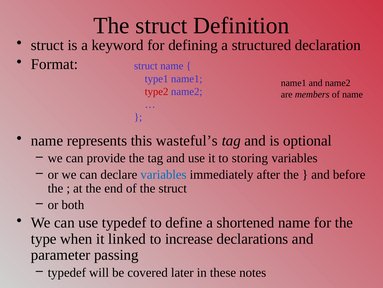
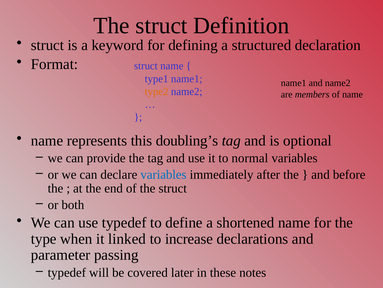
type2 colour: red -> orange (157, 91)
wasteful’s: wasteful’s -> doubling’s (187, 140)
storing: storing -> normal (250, 158)
